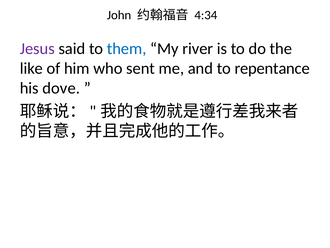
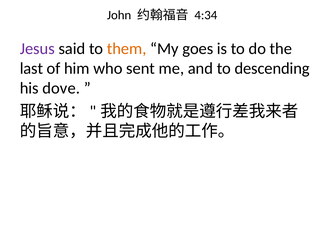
them colour: blue -> orange (127, 48)
river: river -> goes (198, 48)
like: like -> last (31, 68)
repentance: repentance -> descending (272, 68)
